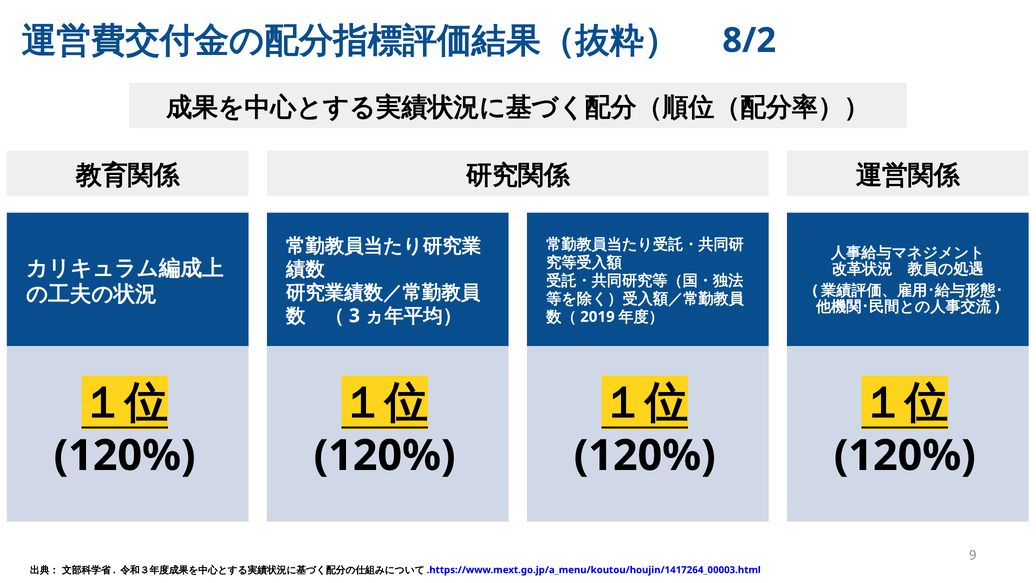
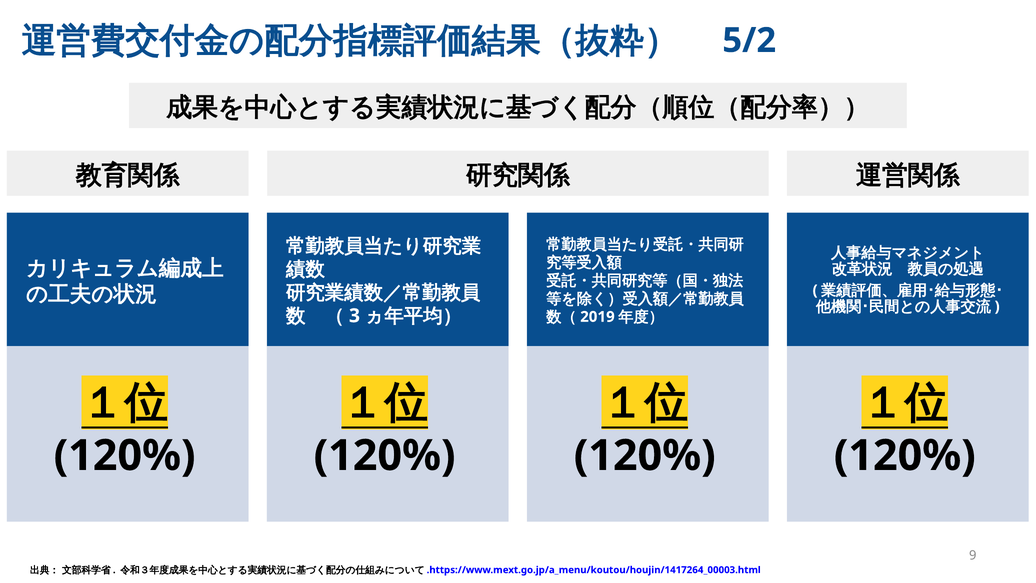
8/2: 8/2 -> 5/2 (749, 40)
